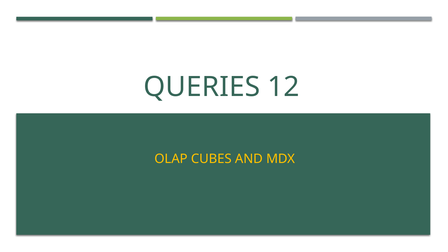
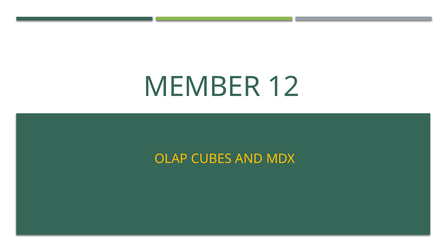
QUERIES: QUERIES -> MEMBER (202, 87)
